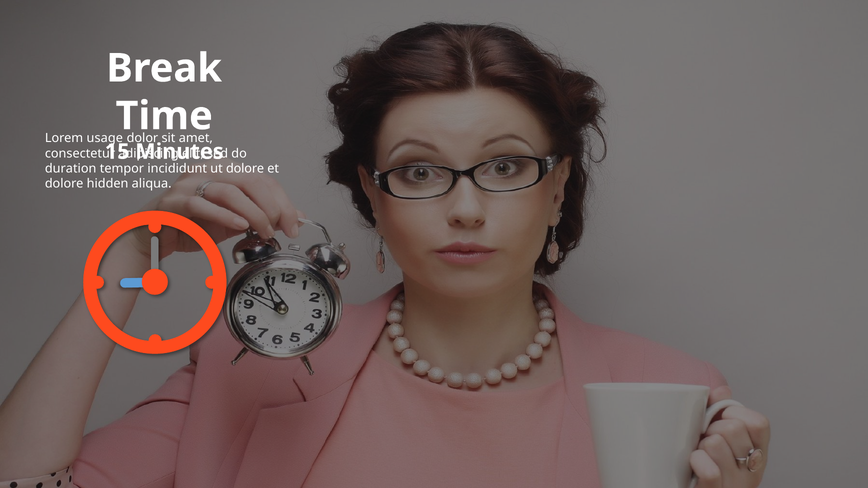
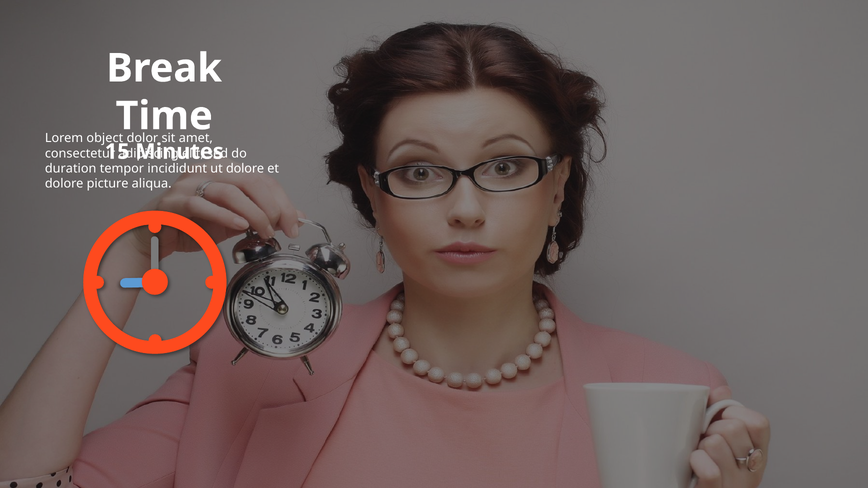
usage: usage -> object (105, 138)
hidden: hidden -> picture (108, 184)
